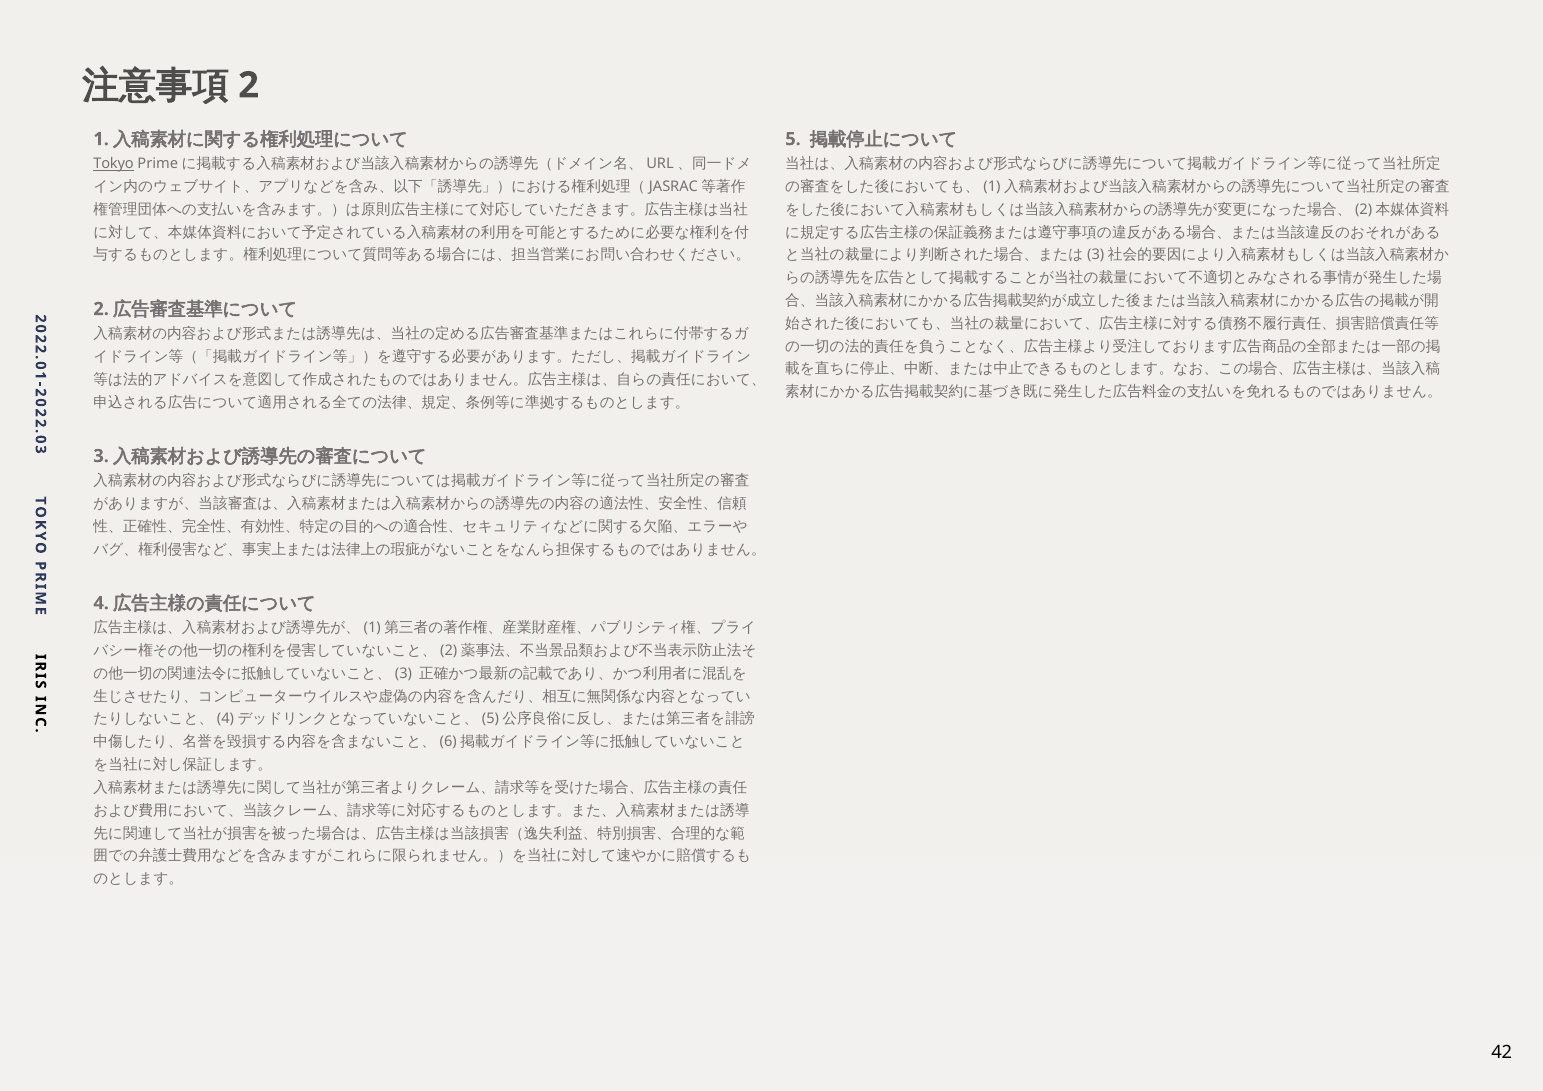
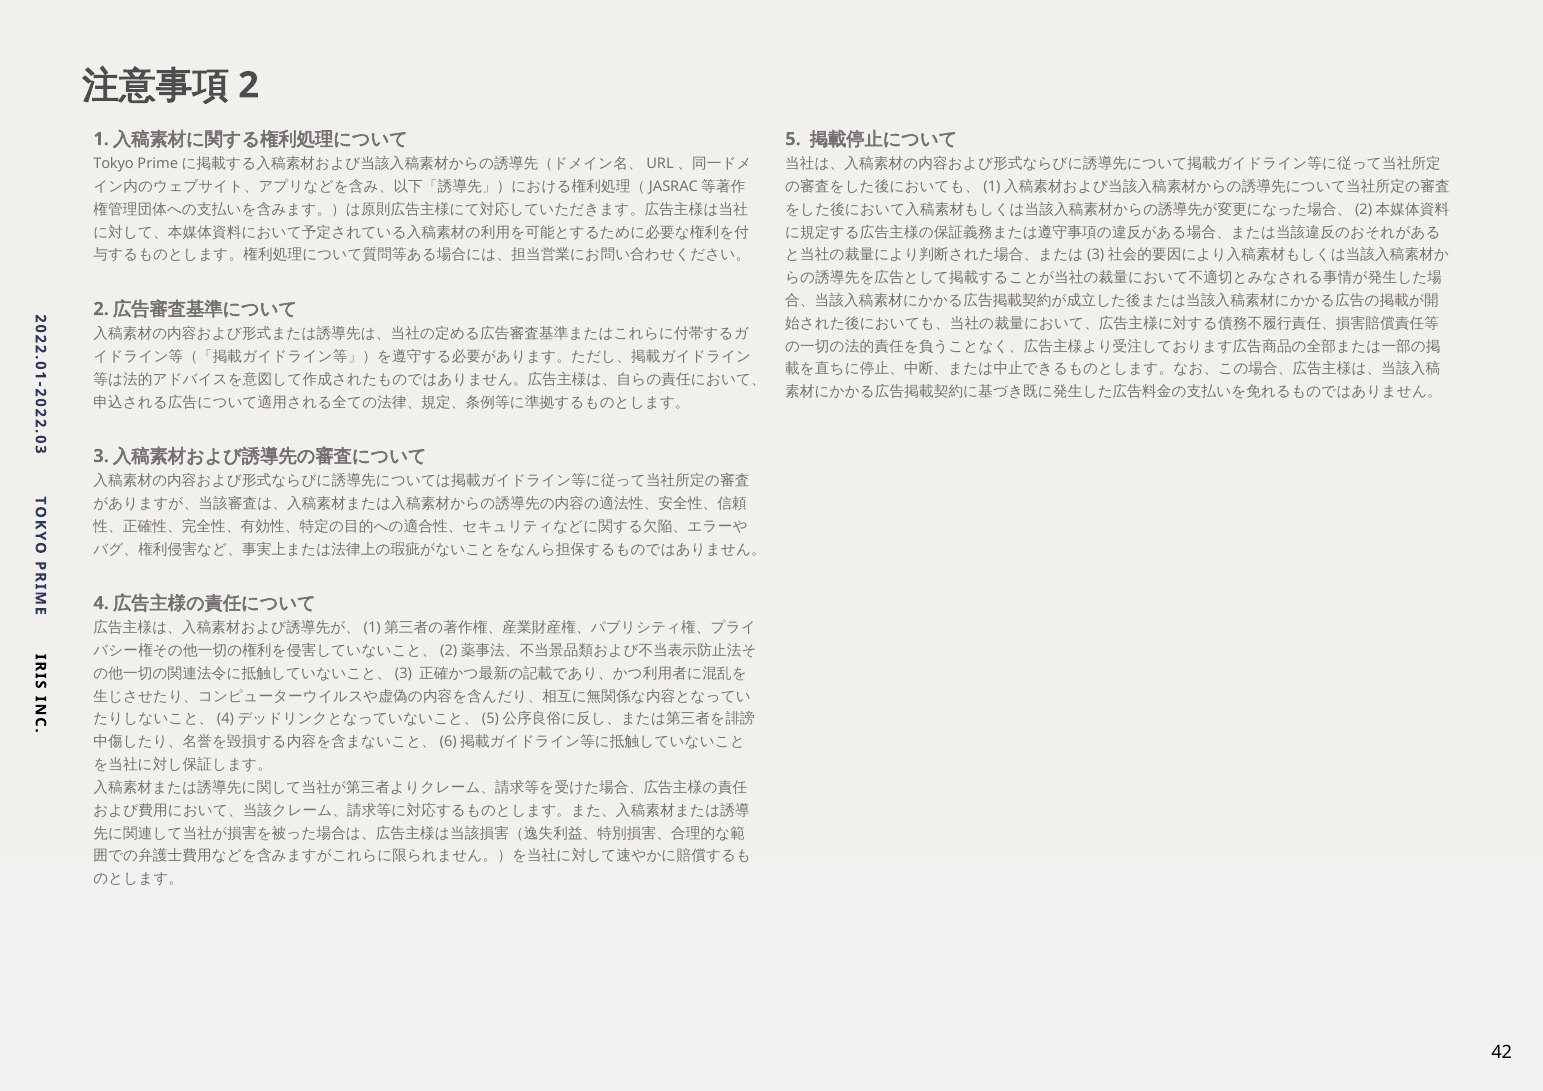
Tokyo underline: present -> none (114, 164)
